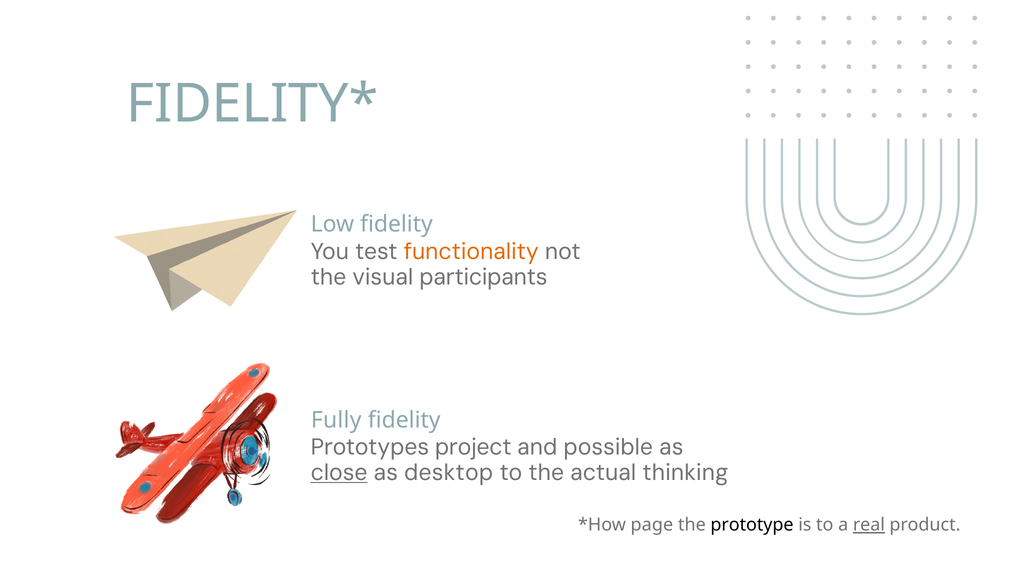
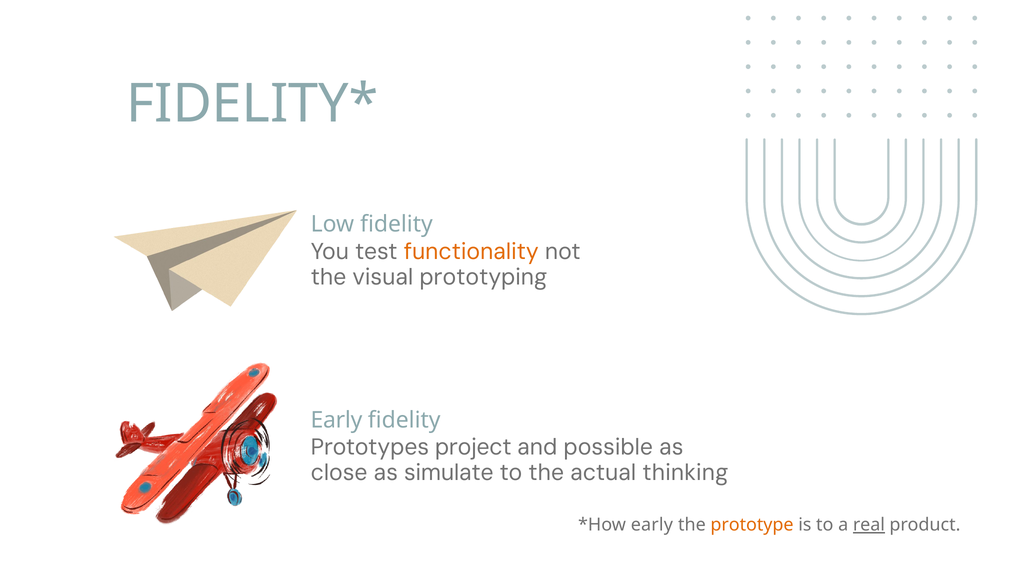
participants: participants -> prototyping (483, 277)
Fully: Fully -> Early (336, 420)
close underline: present -> none (339, 472)
desktop: desktop -> simulate (449, 472)
page: page -> early (652, 525)
prototype colour: black -> orange (752, 525)
